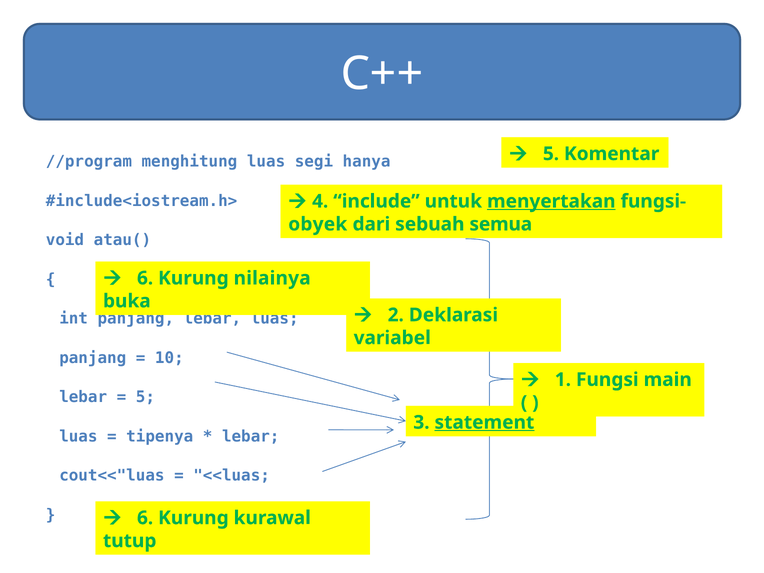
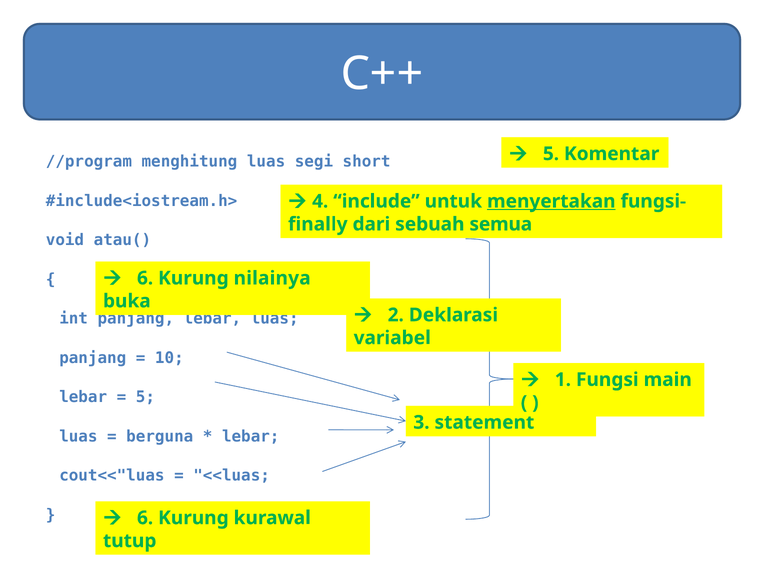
hanya: hanya -> short (367, 162)
obyek: obyek -> finally (318, 224)
statement underline: present -> none (484, 422)
tipenya: tipenya -> berguna (160, 436)
